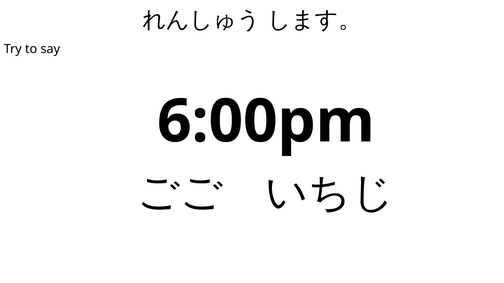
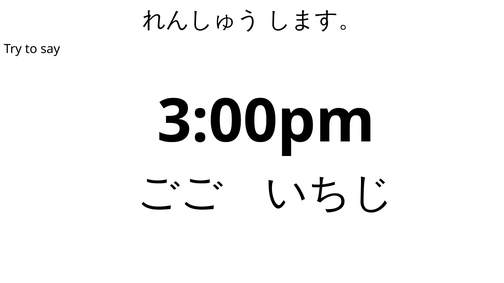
6:00pm: 6:00pm -> 3:00pm (266, 122)
